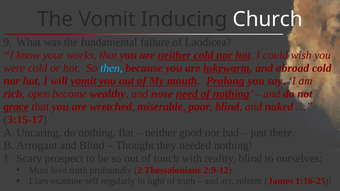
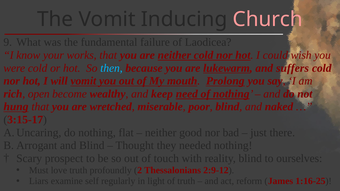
Church colour: white -> pink (268, 19)
abroad: abroad -> suffers (292, 68)
nose: nose -> keep (162, 94)
grace: grace -> hung (16, 107)
